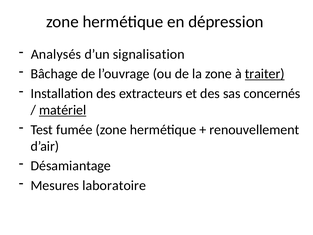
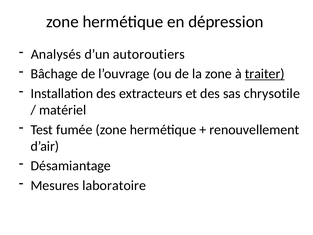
signalisation: signalisation -> autoroutiers (149, 54)
concernés: concernés -> chrysotile (272, 93)
matériel underline: present -> none (63, 110)
